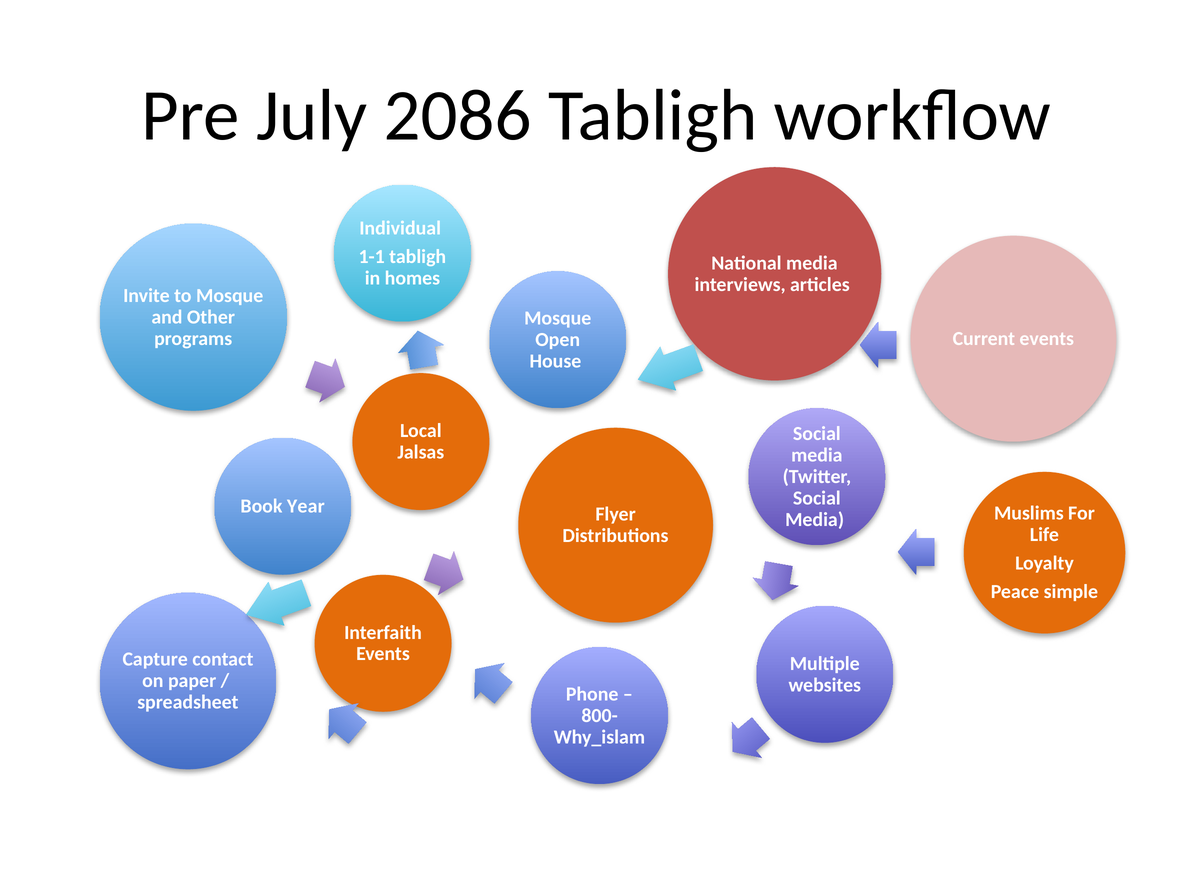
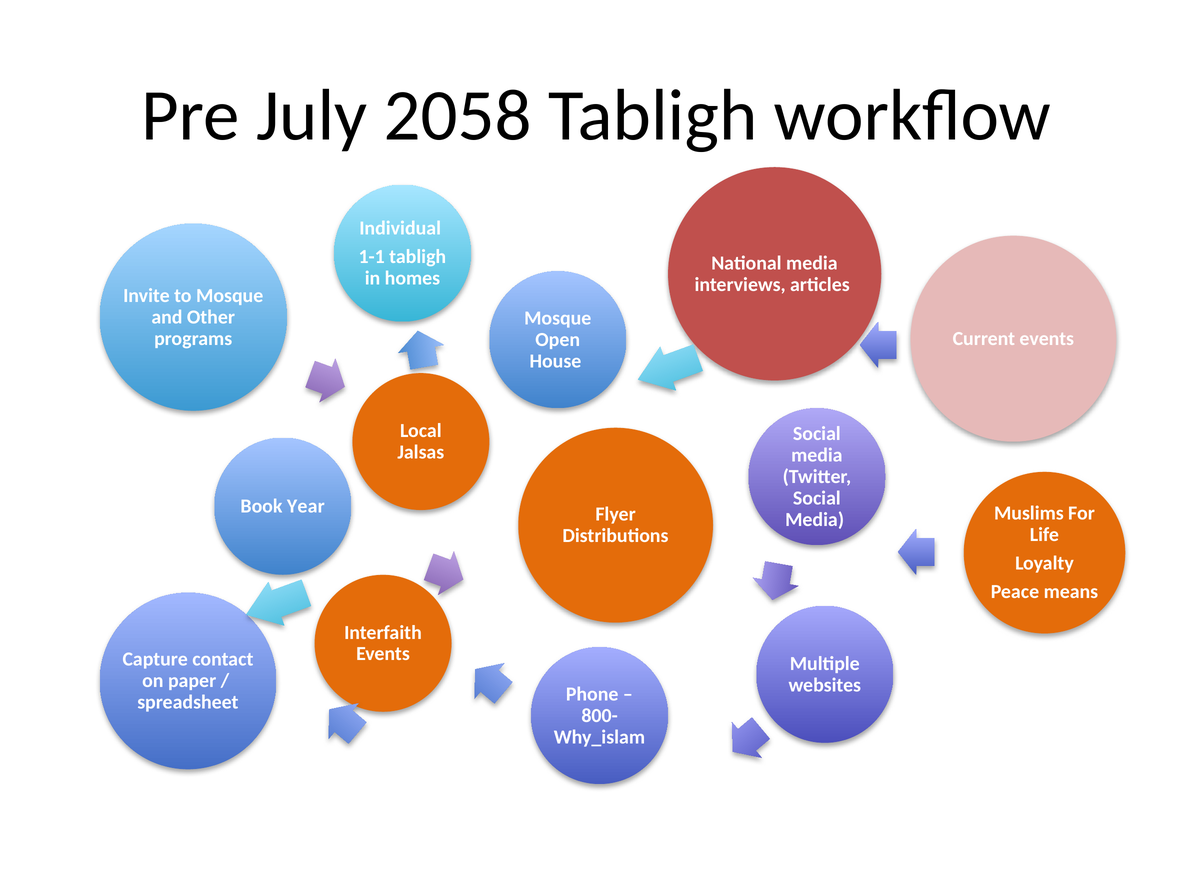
2086: 2086 -> 2058 (458, 116)
simple: simple -> means (1071, 591)
